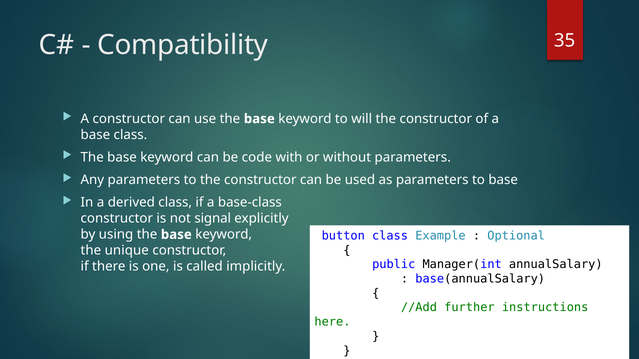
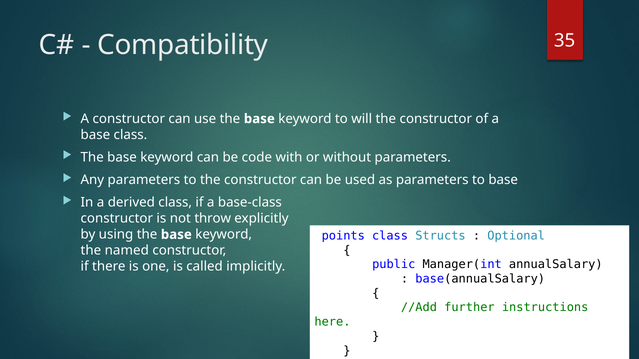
signal: signal -> throw (213, 219)
button: button -> points (343, 236)
Example: Example -> Structs (440, 236)
unique: unique -> named (127, 251)
